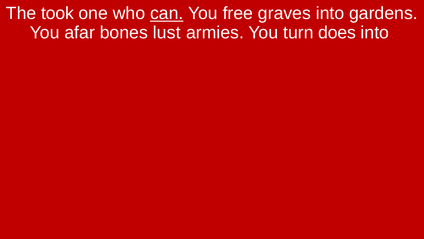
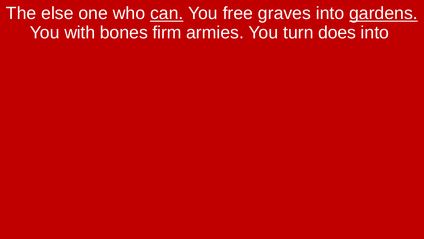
took: took -> else (57, 13)
gardens underline: none -> present (383, 13)
afar: afar -> with (80, 33)
lust: lust -> firm (167, 33)
